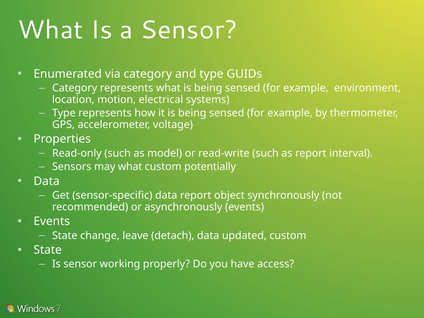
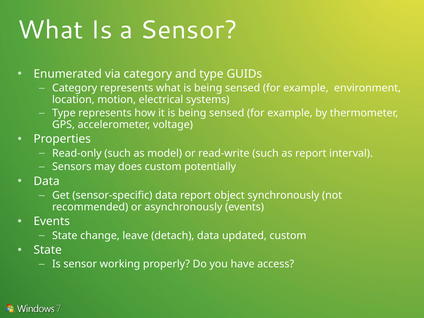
may what: what -> does (130, 167)
